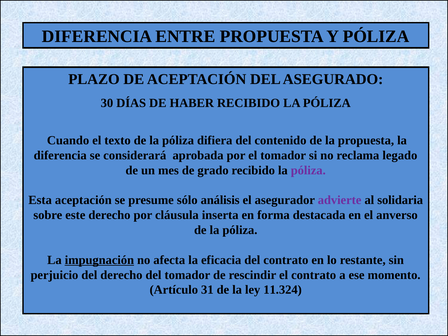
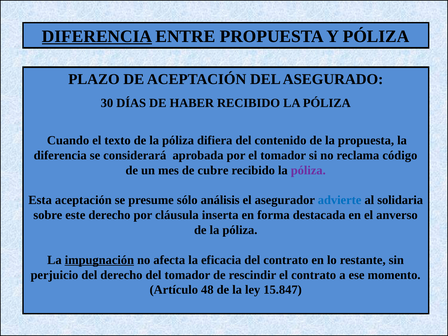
DIFERENCIA underline: none -> present (97, 36)
legado: legado -> código (400, 155)
grado: grado -> cubre (213, 170)
advierte colour: purple -> blue (340, 200)
31: 31 -> 48 (207, 290)
11.324: 11.324 -> 15.847 (283, 290)
